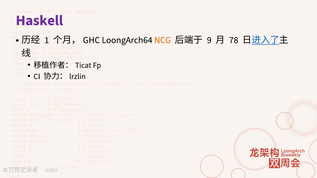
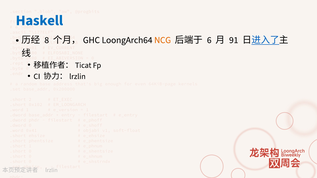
Haskell colour: purple -> blue (39, 20)
1: 1 -> 8 (47, 40)
9: 9 -> 6 (209, 40)
78: 78 -> 91 (234, 40)
